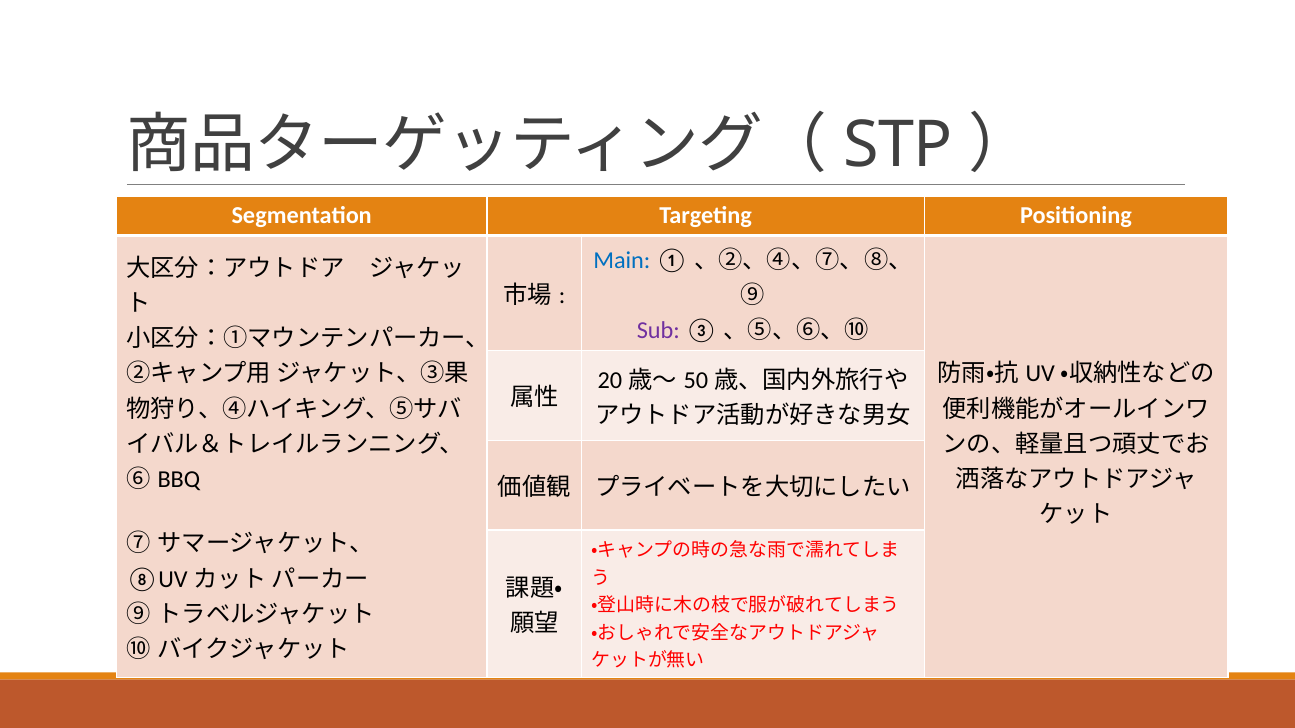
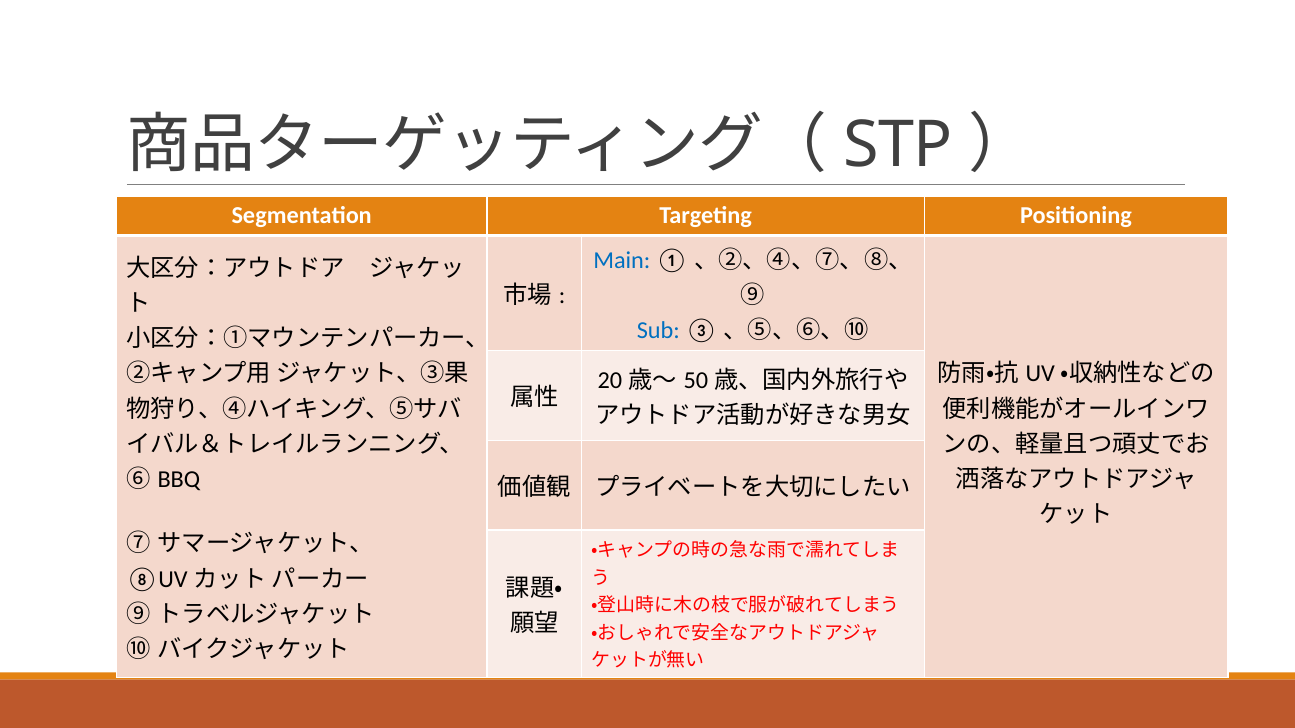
Sub colour: purple -> blue (658, 331)
